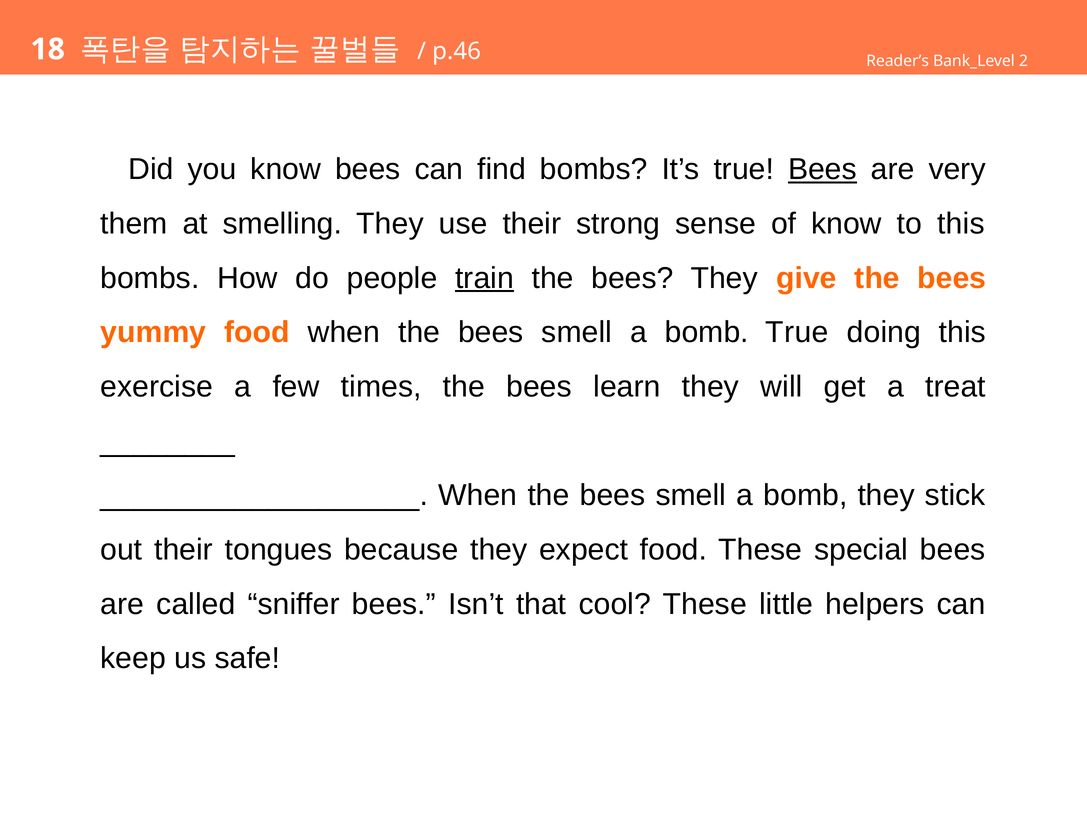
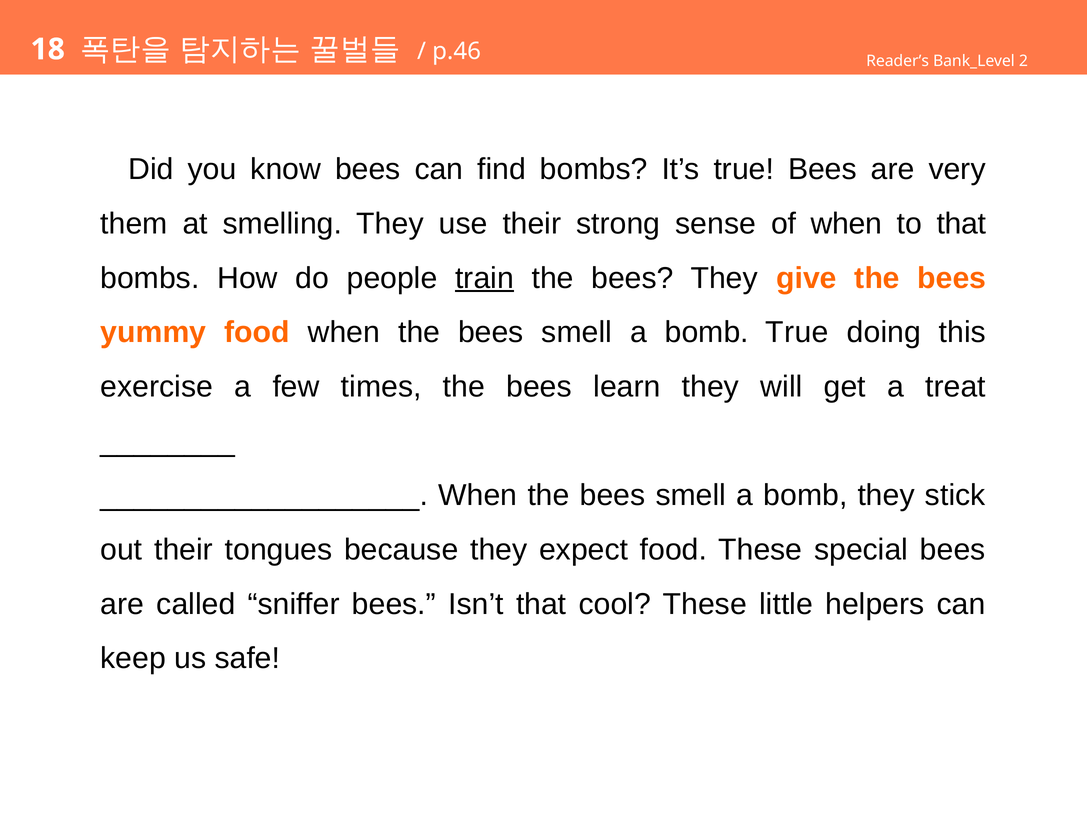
Bees underline: present -> none (822, 169)
of know: know -> when (847, 224)
to this: this -> that (961, 224)
